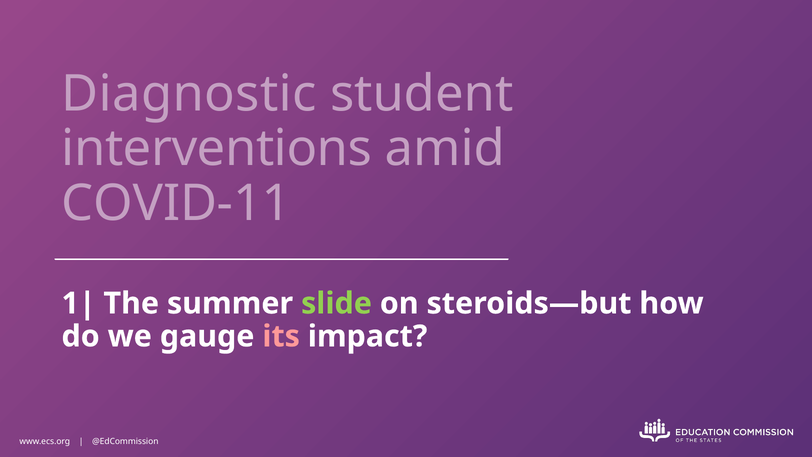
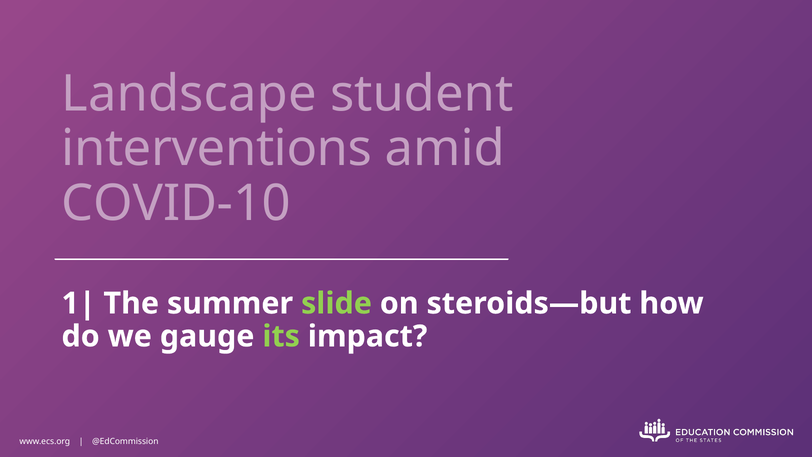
Diagnostic: Diagnostic -> Landscape (189, 94)
COVID-11: COVID-11 -> COVID-10 (176, 203)
its colour: pink -> light green (281, 336)
